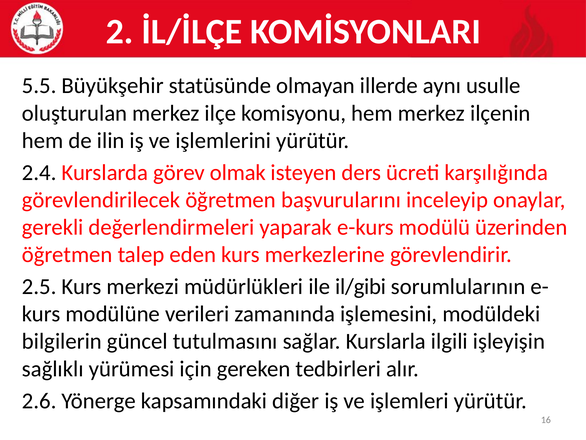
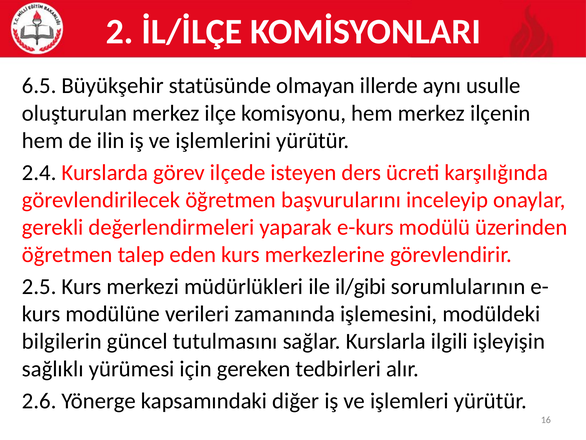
5.5: 5.5 -> 6.5 (39, 86)
olmak: olmak -> ilçede (238, 172)
